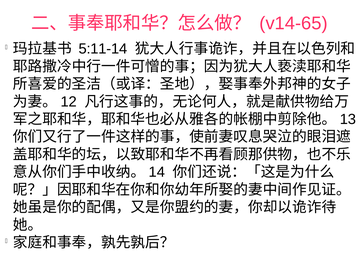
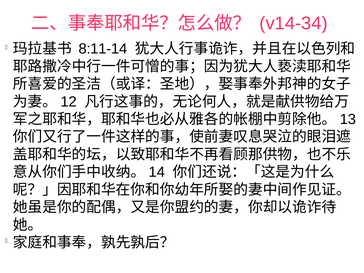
v14-65: v14-65 -> v14-34 (294, 23)
5:11-14: 5:11-14 -> 8:11-14 (103, 49)
